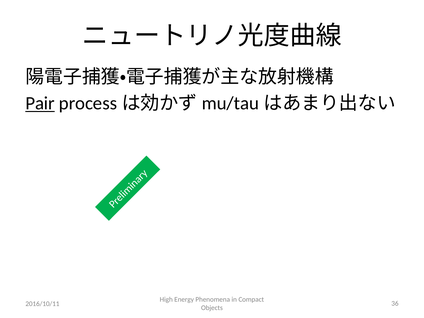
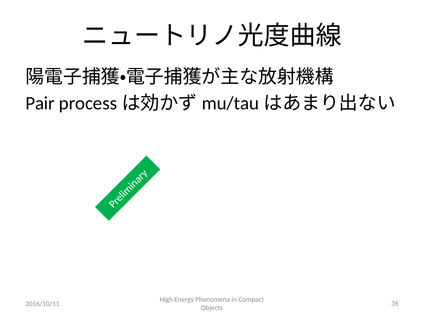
Pair underline: present -> none (40, 103)
